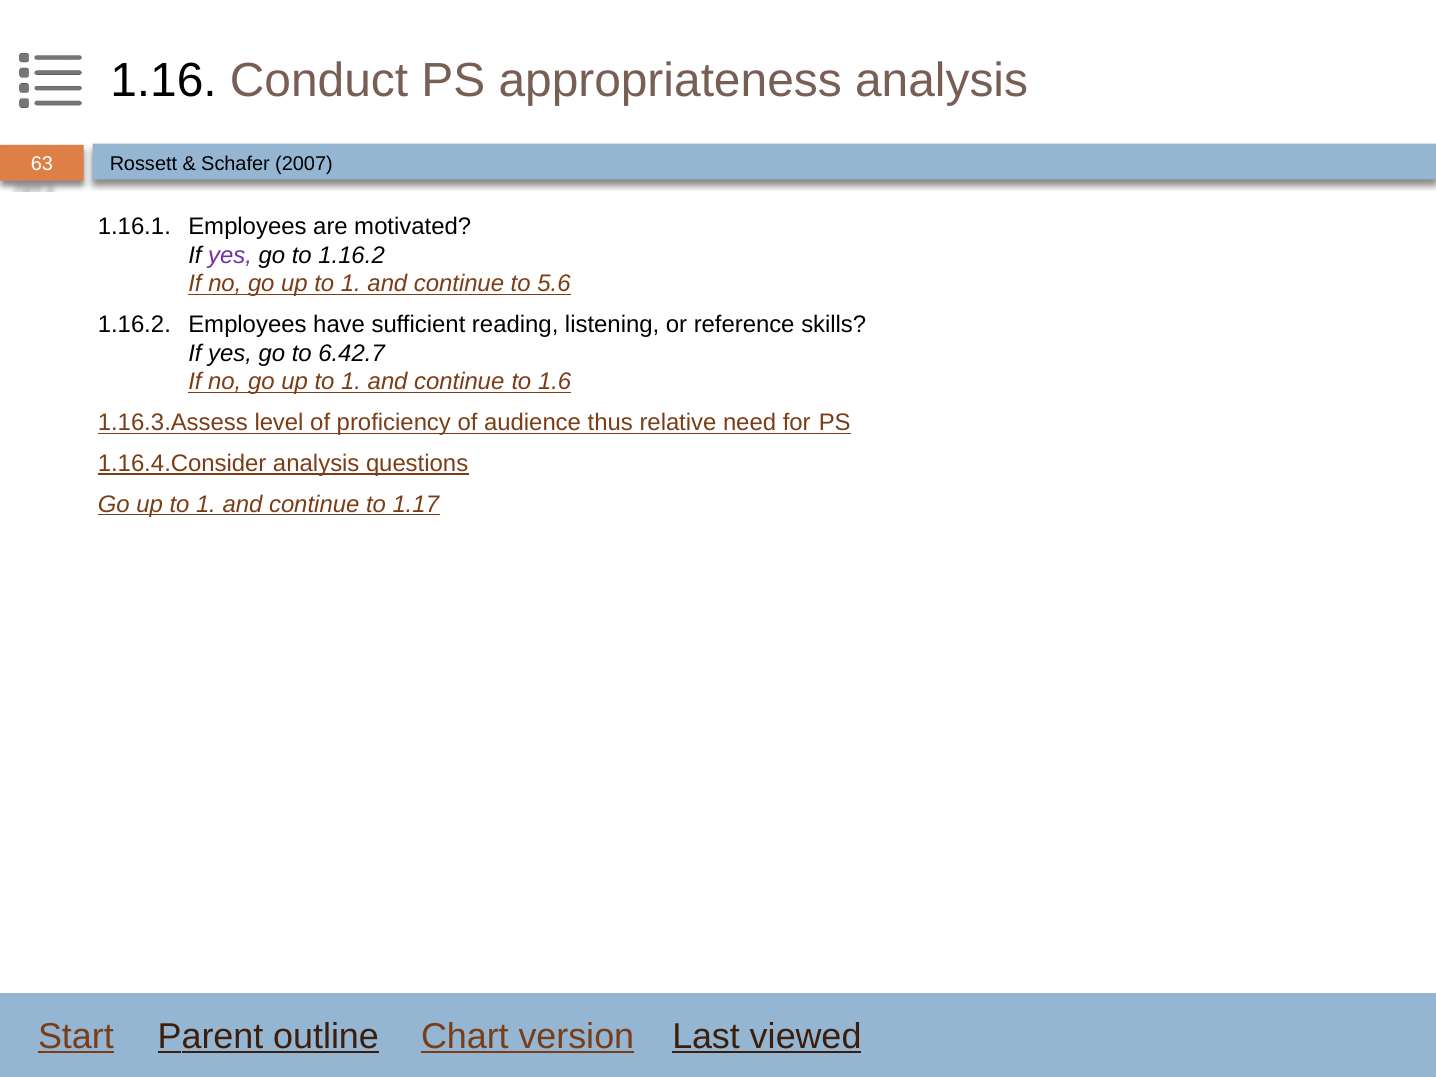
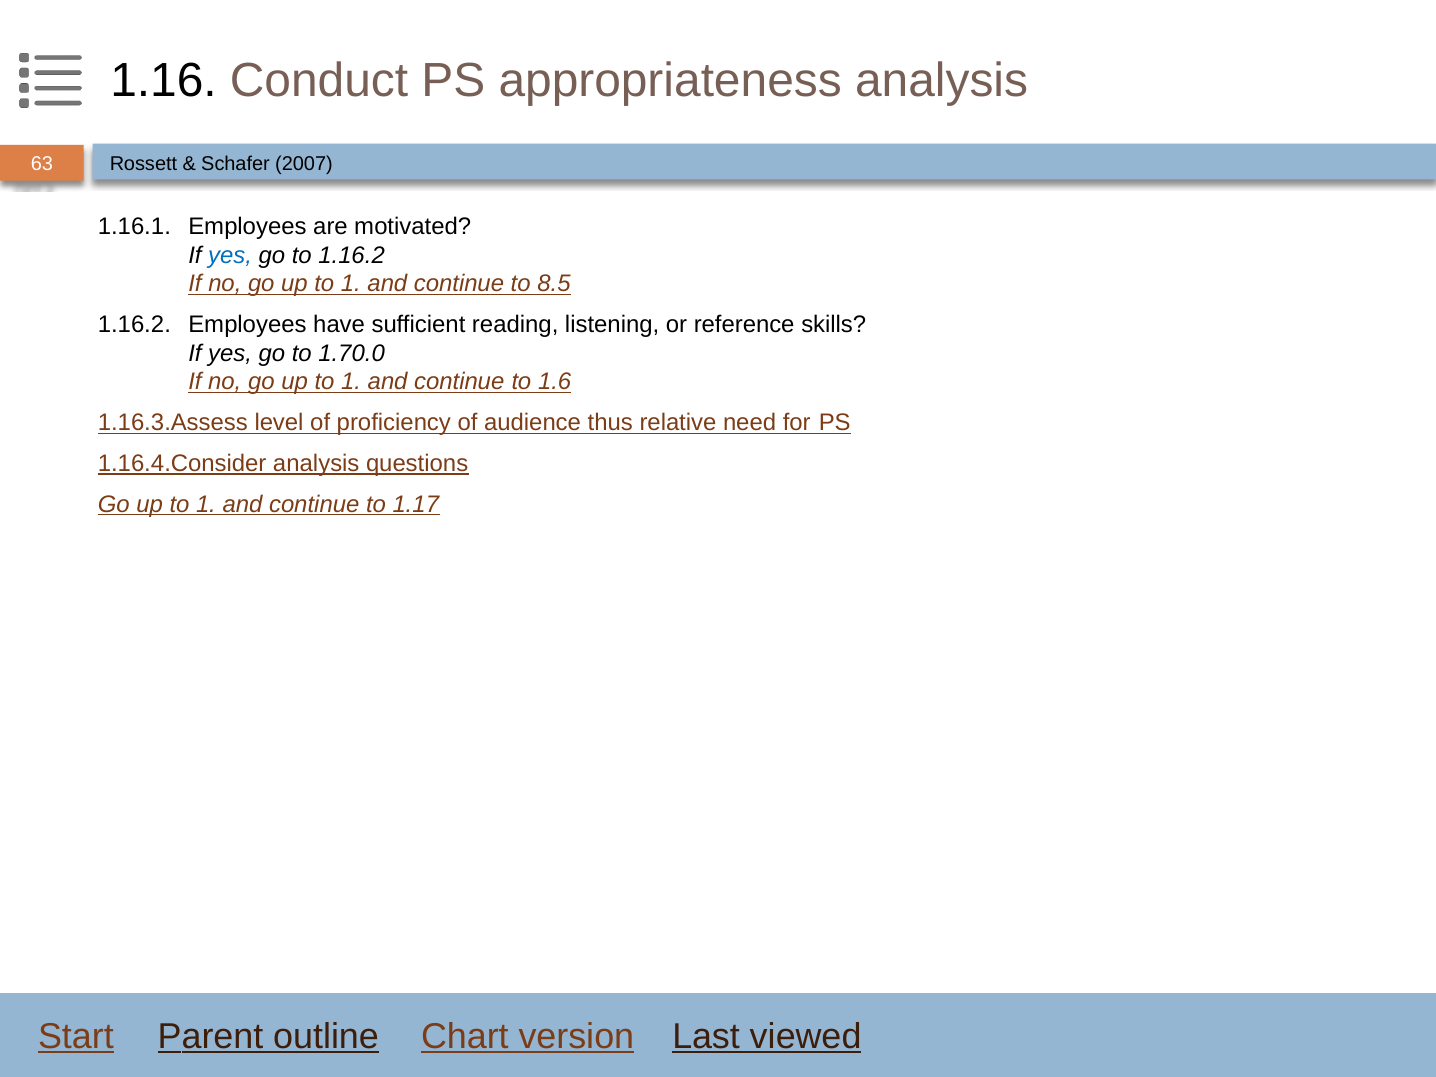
yes colour: purple -> blue (230, 255)
5.6: 5.6 -> 8.5 (554, 284)
6.42.7: 6.42.7 -> 1.70.0 (352, 353)
